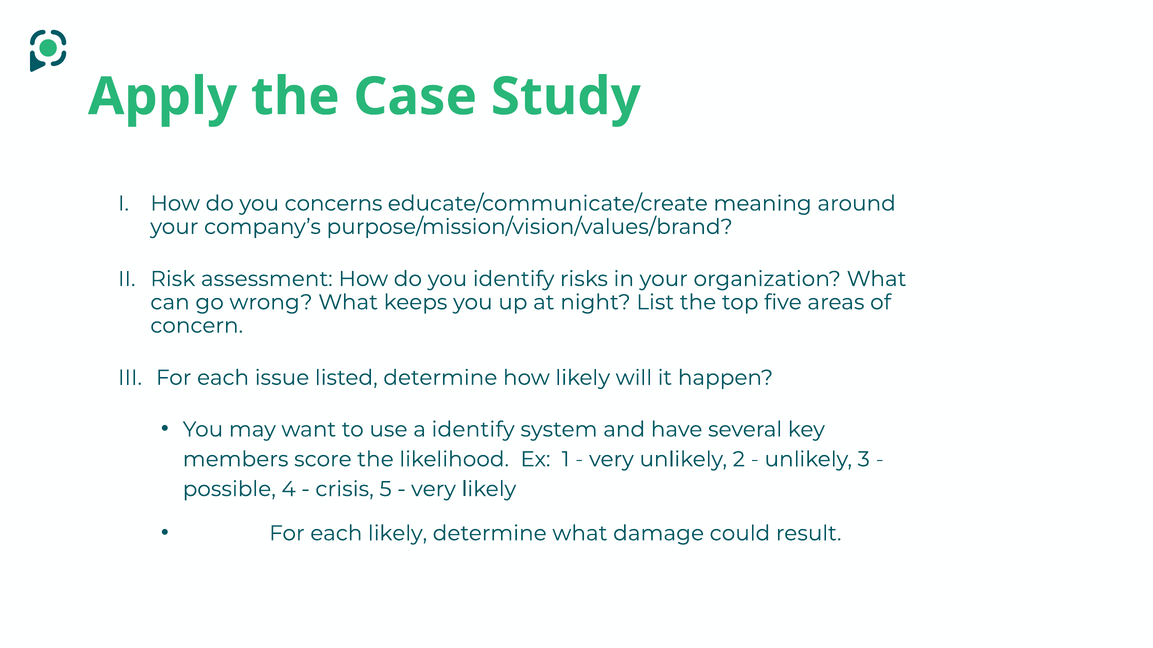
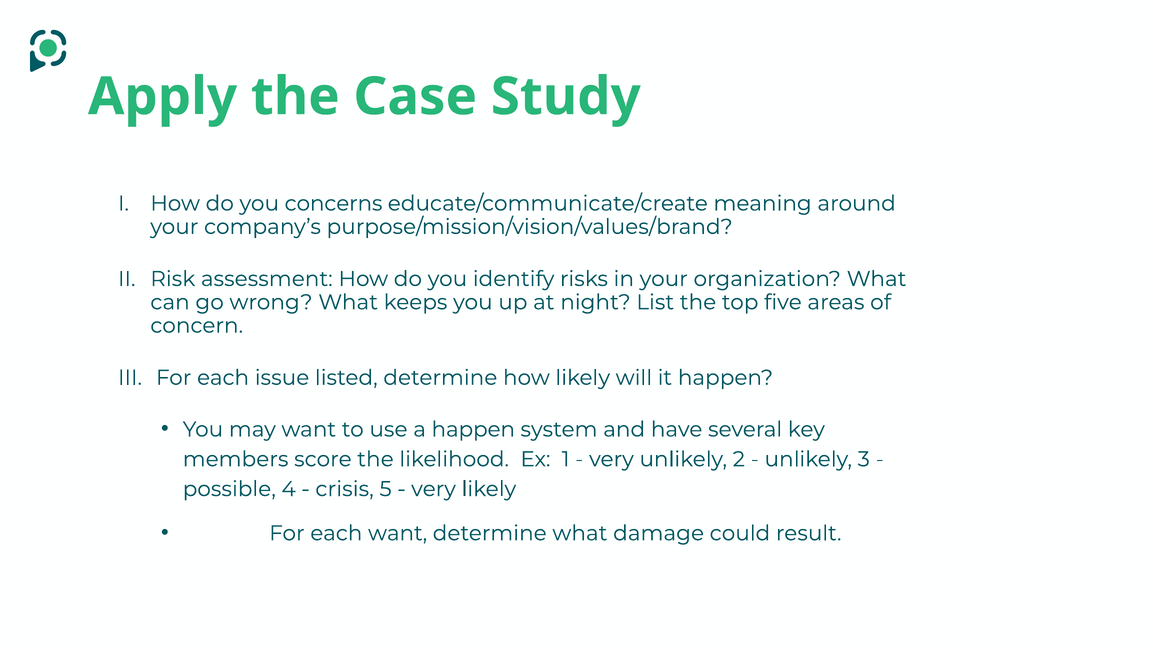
a identify: identify -> happen (473, 430)
each likely: likely -> want (398, 534)
